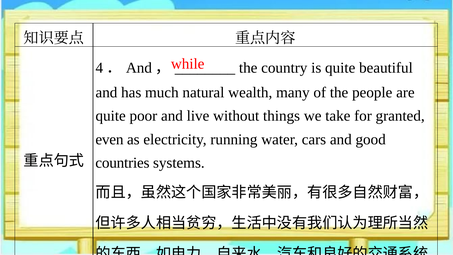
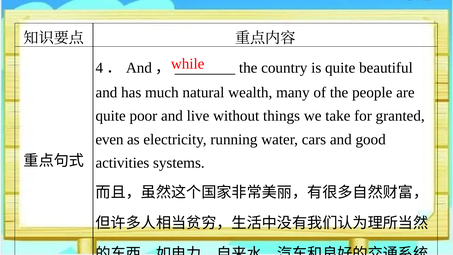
countries: countries -> activities (122, 163)
